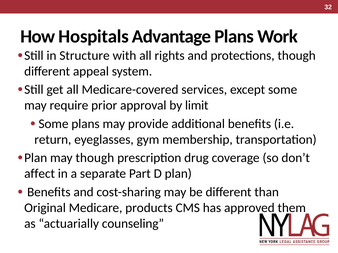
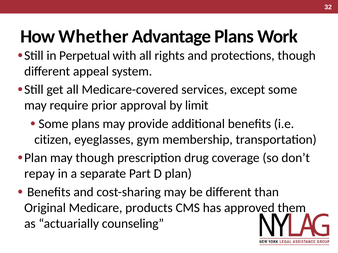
Hospitals: Hospitals -> Whether (93, 37)
Structure: Structure -> Perpetual (85, 56)
return: return -> citizen (53, 140)
affect: affect -> repay (40, 174)
